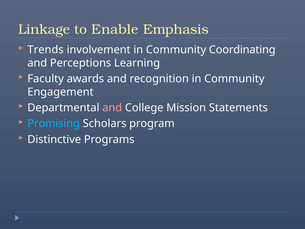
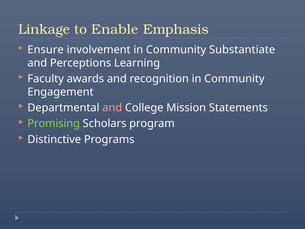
Trends: Trends -> Ensure (46, 50)
Coordinating: Coordinating -> Substantiate (242, 50)
Promising colour: light blue -> light green (54, 123)
